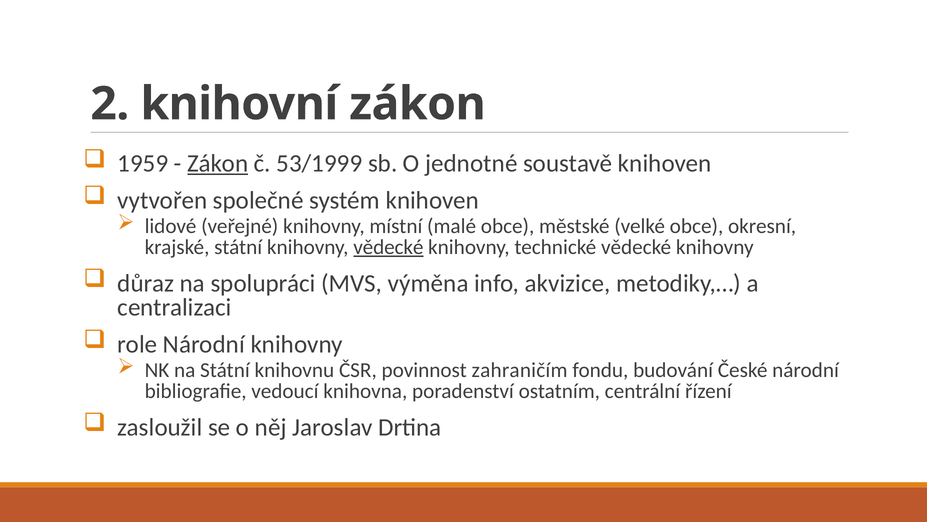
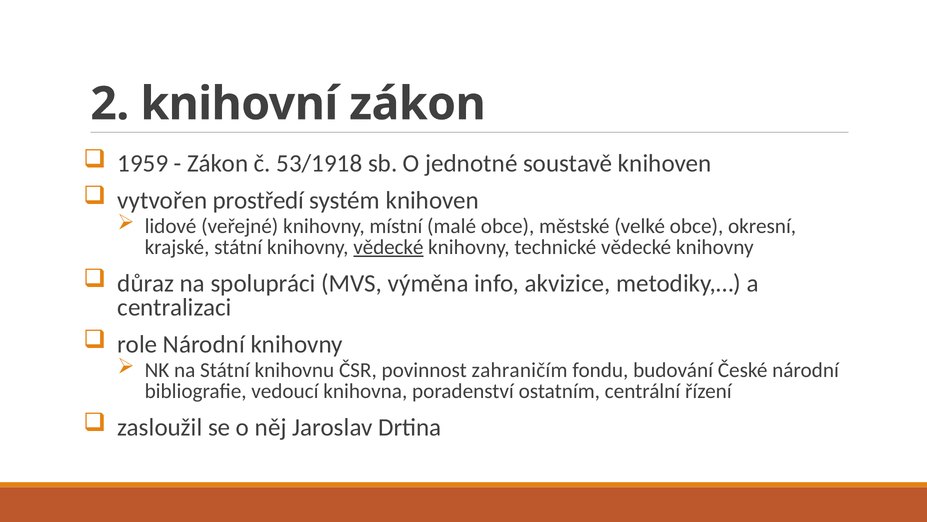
Zákon underline: present -> none (218, 164)
53/1999: 53/1999 -> 53/1918 (319, 164)
společné: společné -> prostředí (258, 200)
